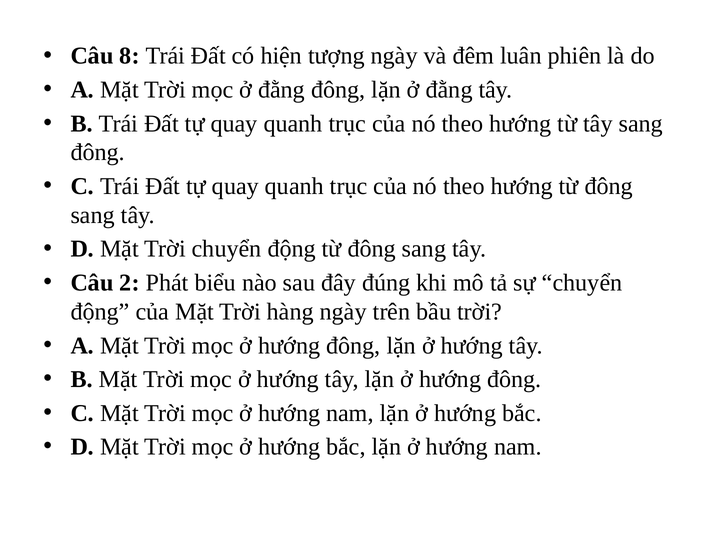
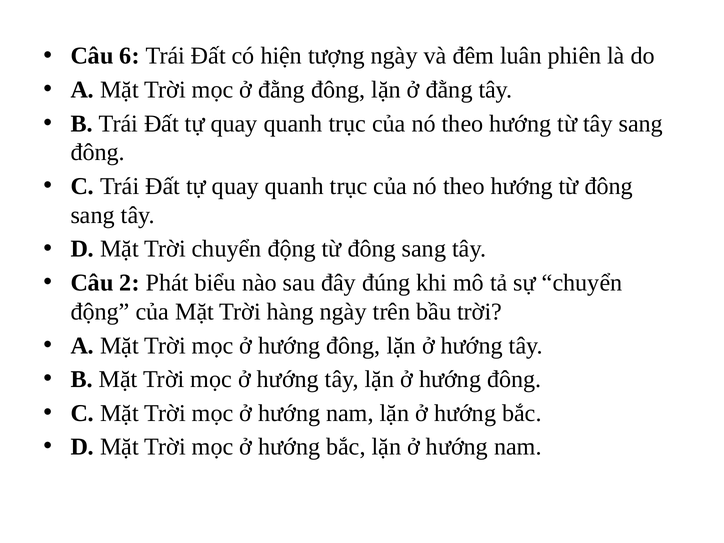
8: 8 -> 6 (130, 56)
